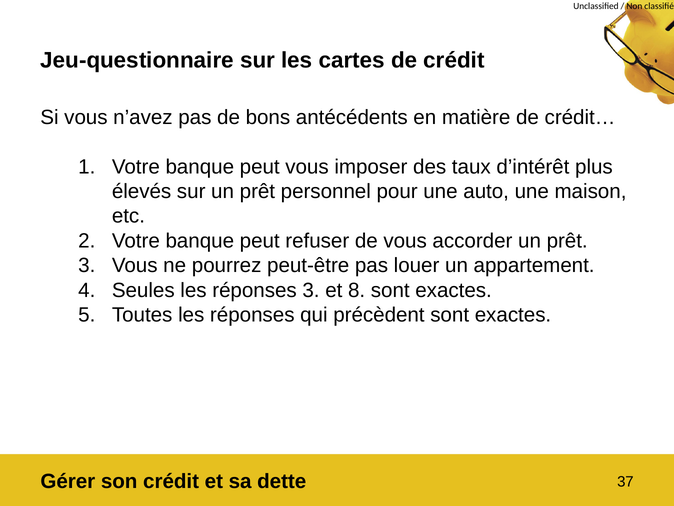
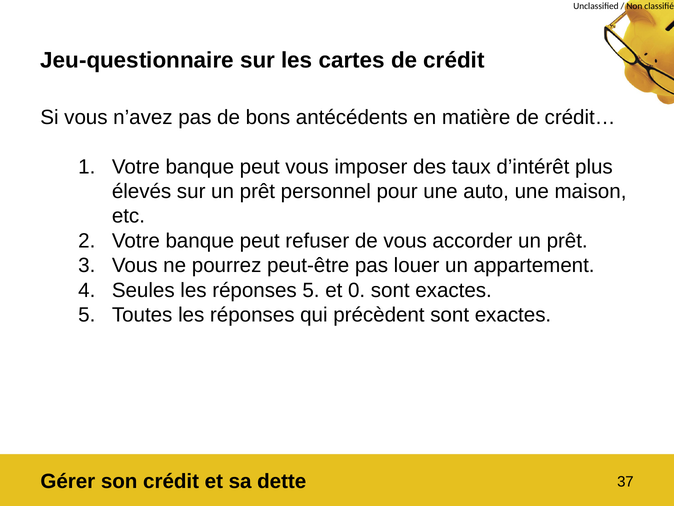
réponses 3: 3 -> 5 (311, 290)
8: 8 -> 0 (357, 290)
